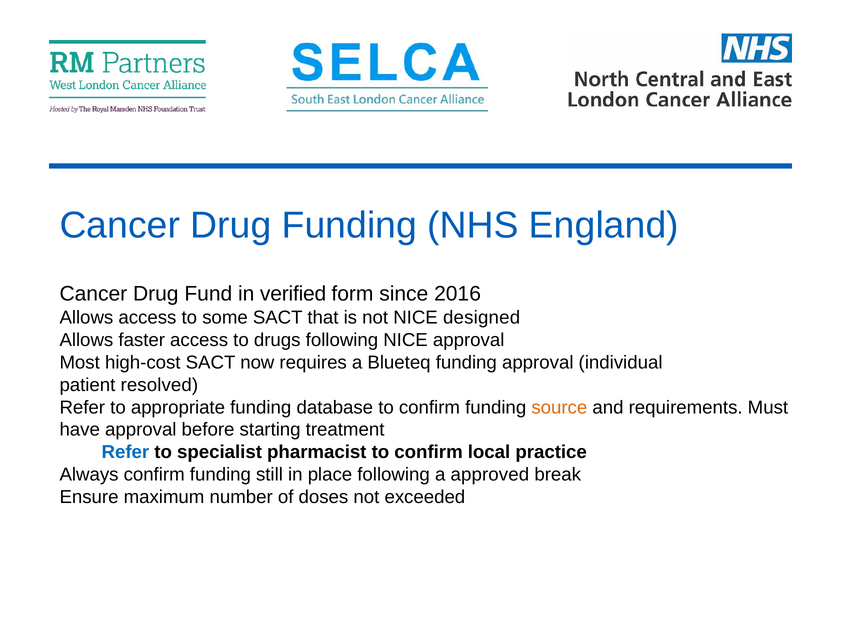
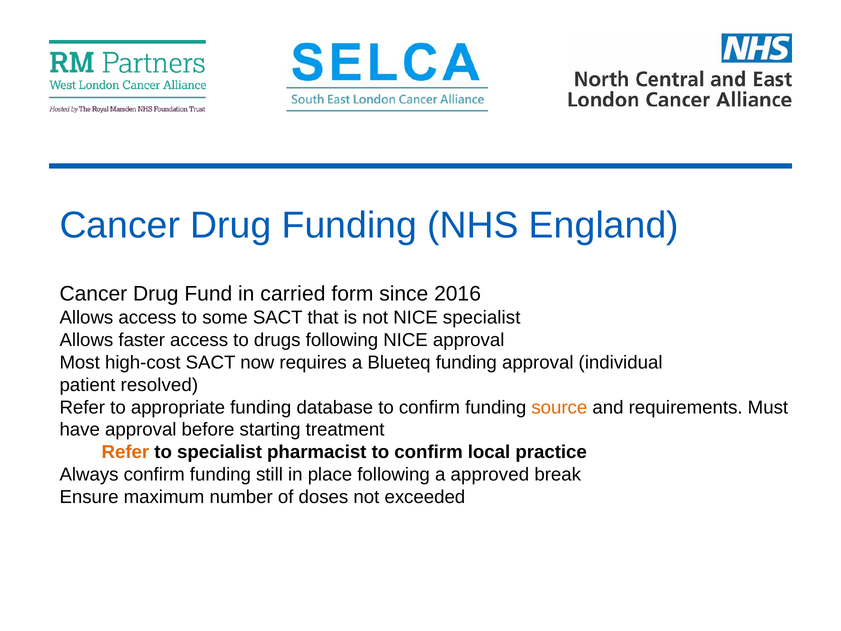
verified: verified -> carried (293, 294)
NICE designed: designed -> specialist (482, 318)
Refer colour: blue -> orange (125, 452)
